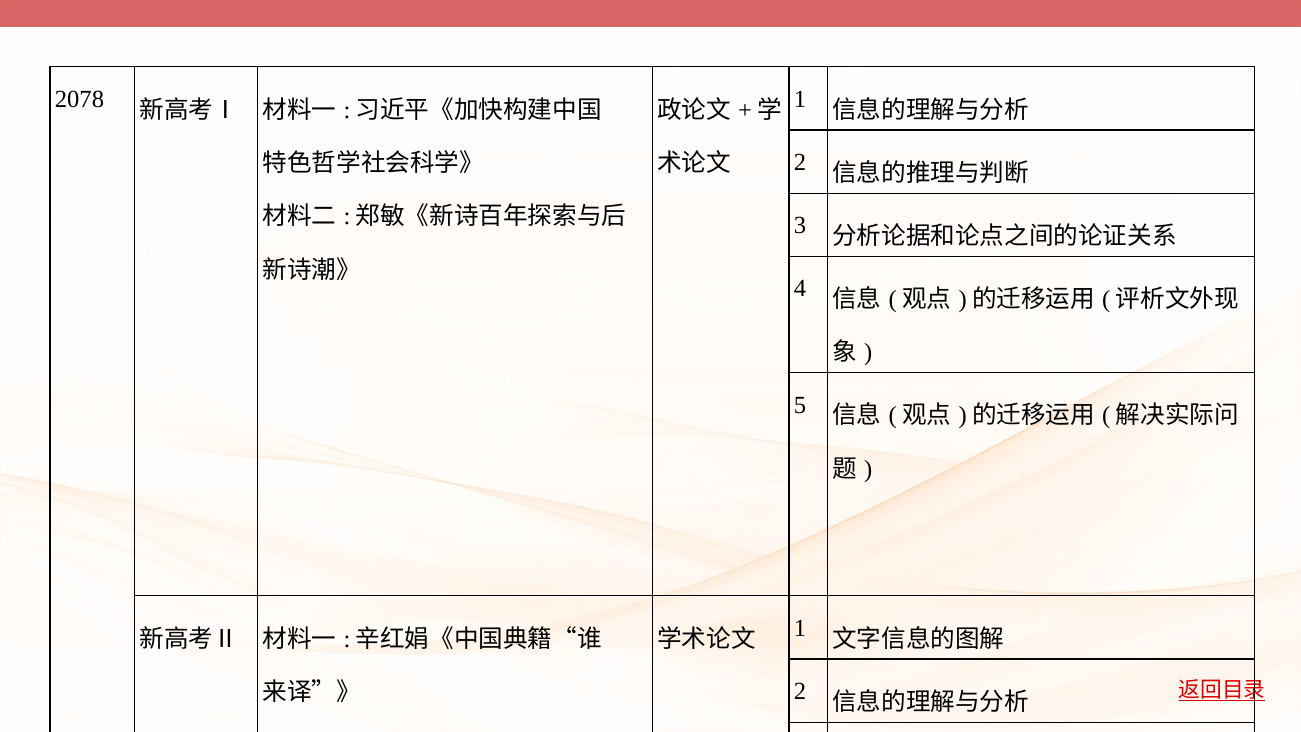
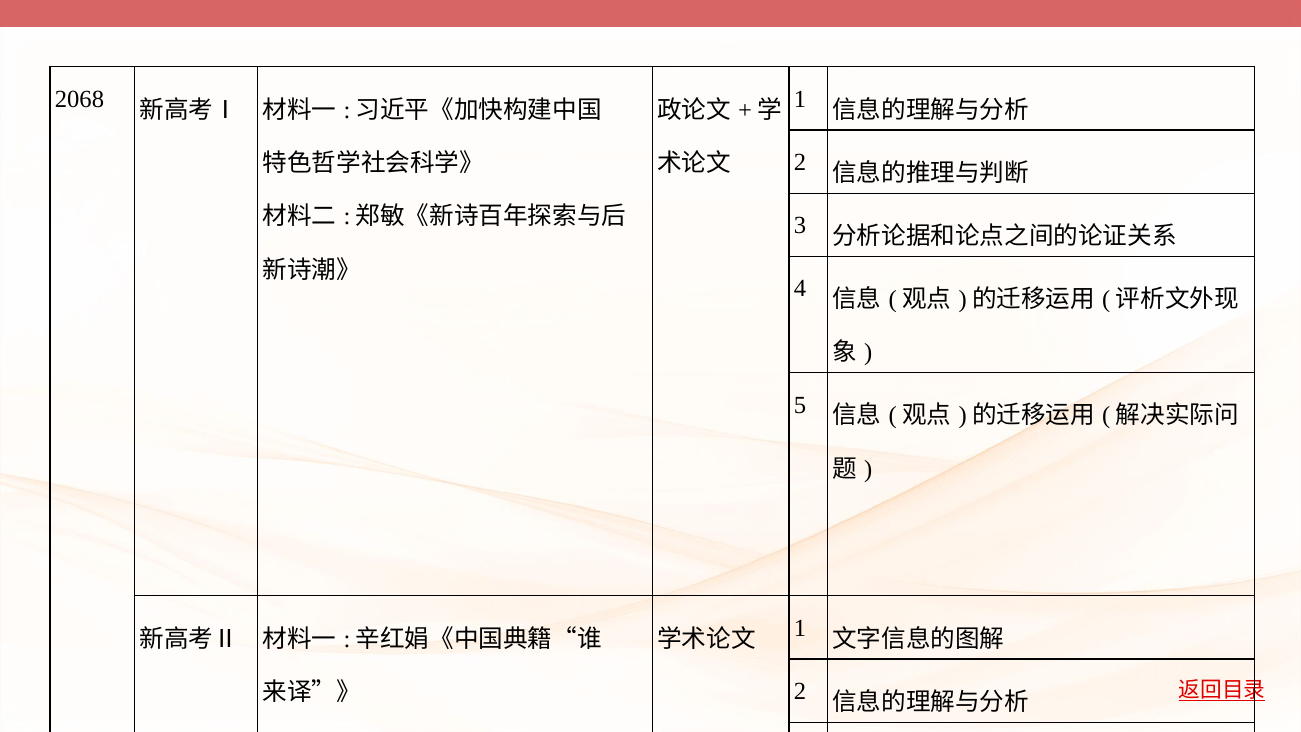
2078: 2078 -> 2068 (80, 99)
